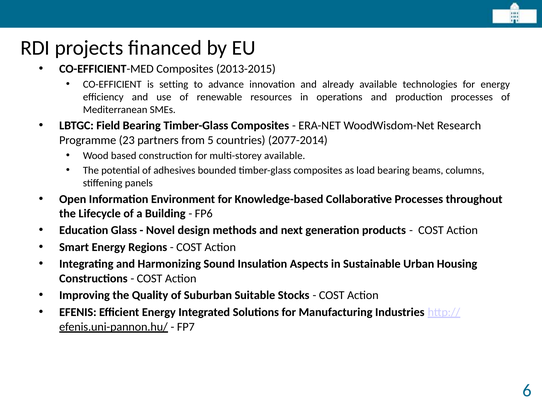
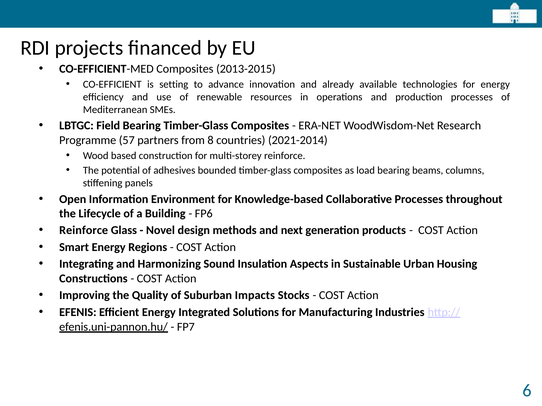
23: 23 -> 57 (127, 140)
5: 5 -> 8 (211, 140)
2077-2014: 2077-2014 -> 2021-2014 (298, 140)
multi-storey available: available -> reinforce (285, 156)
Education: Education -> Reinforce (84, 231)
Suitable: Suitable -> Impacts (255, 296)
